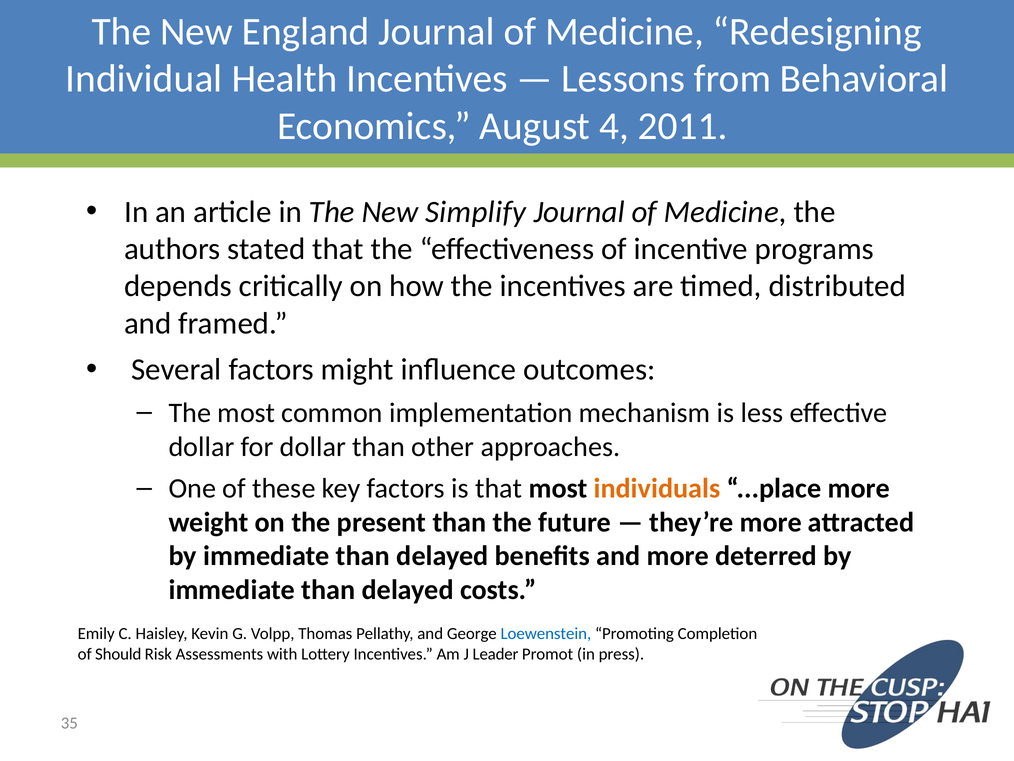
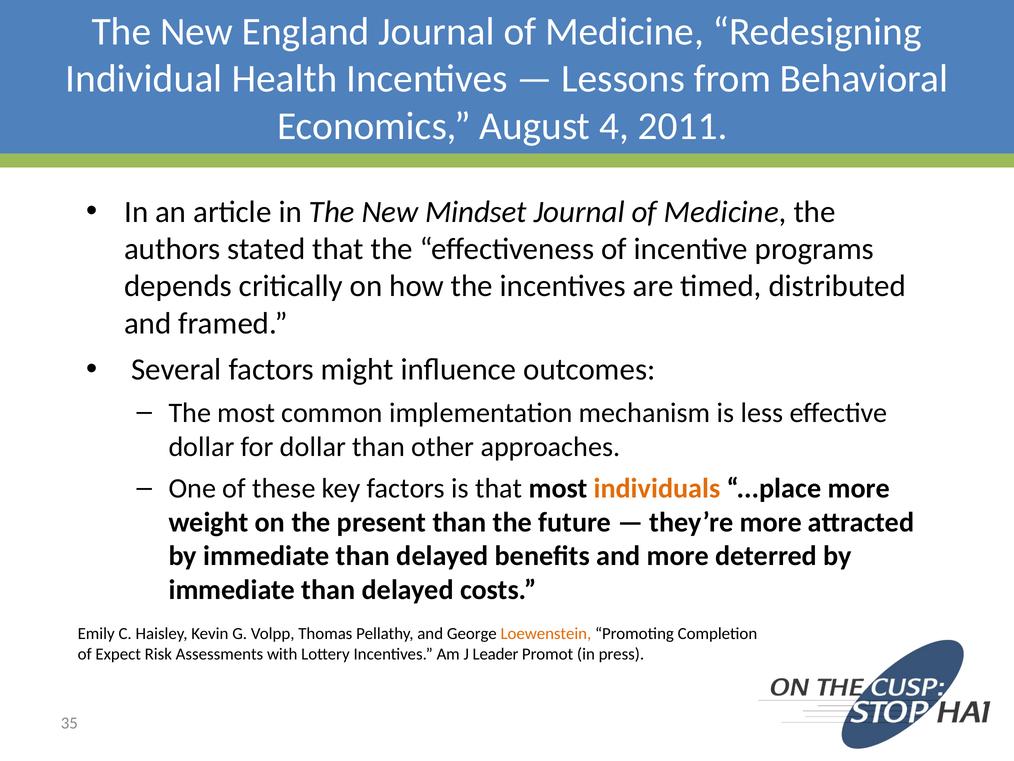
Simplify: Simplify -> Mindset (476, 212)
Loewenstein colour: blue -> orange (546, 633)
Should: Should -> Expect (118, 654)
